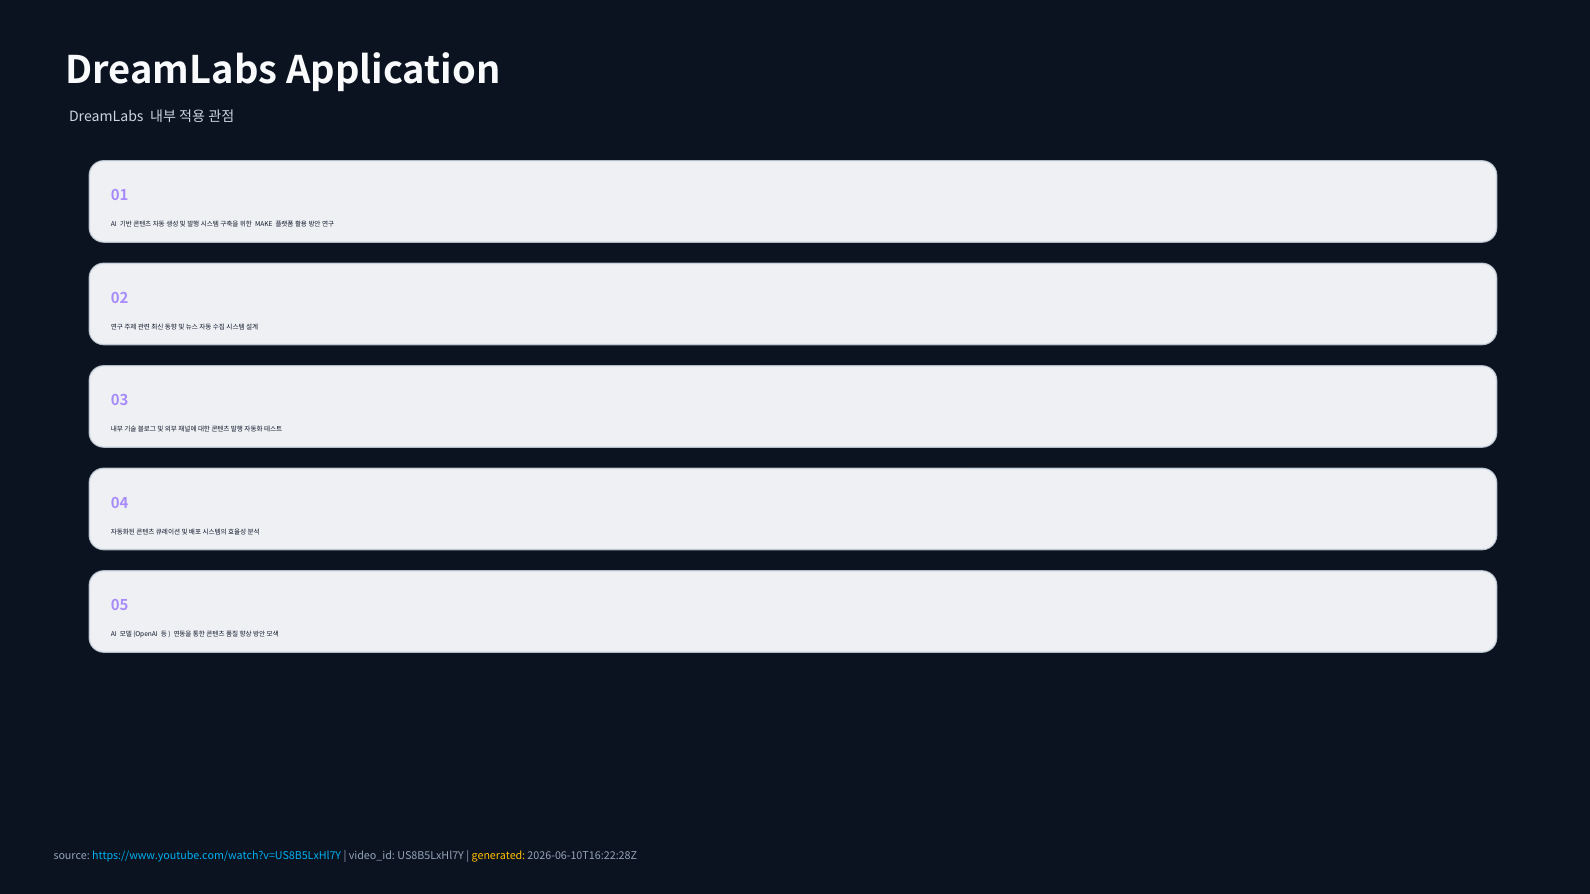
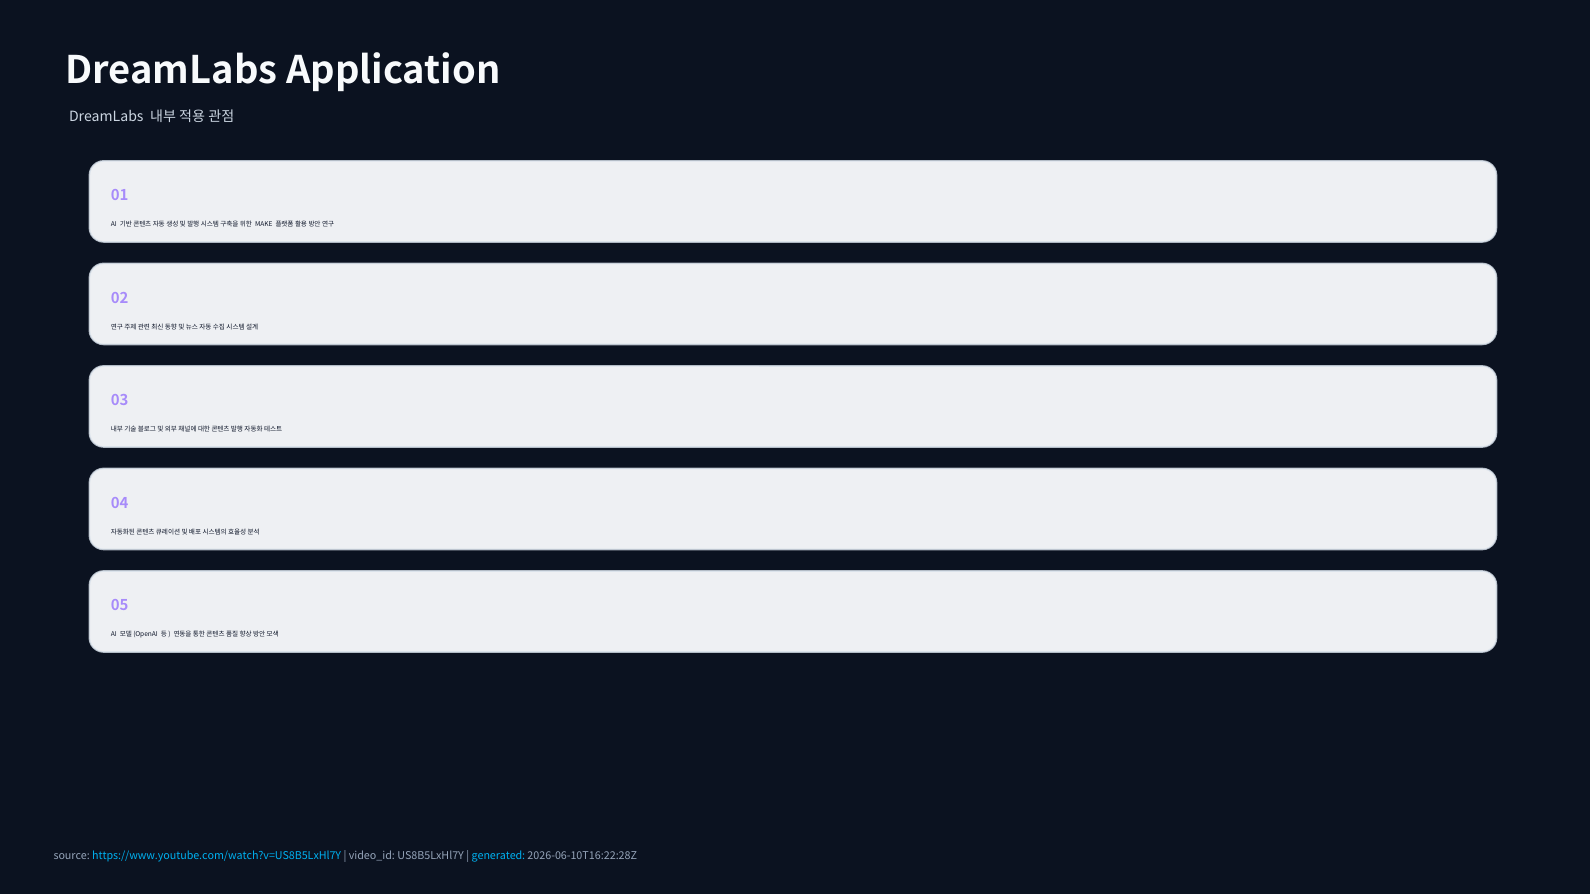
generated colour: yellow -> light blue (498, 856)
